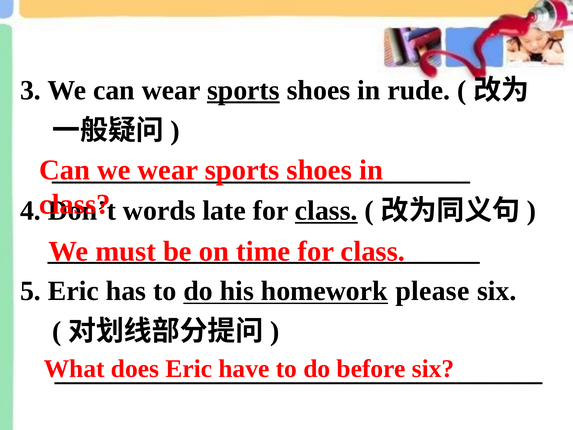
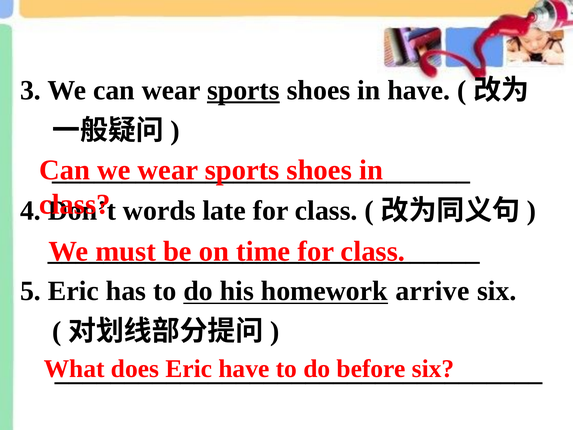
in rude: rude -> have (419, 90)
class underline: present -> none (326, 211)
please: please -> arrive (432, 291)
